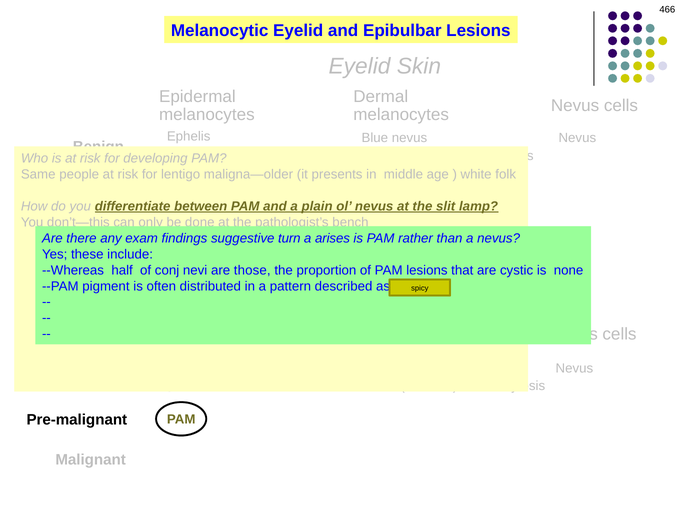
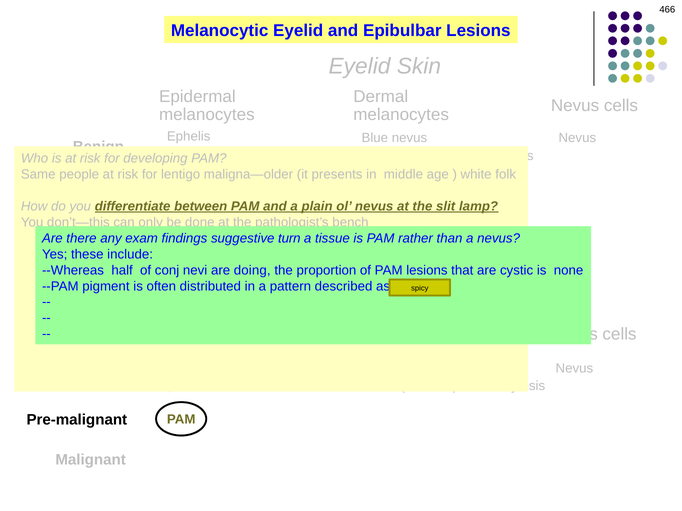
a arises: arises -> tissue (332, 239)
those: those -> doing (252, 271)
